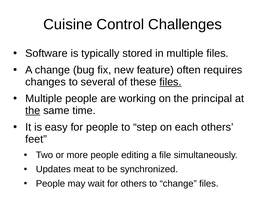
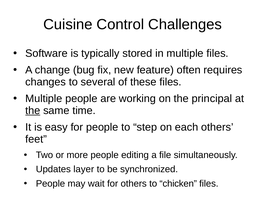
files underline: present -> none (171, 82)
meat: meat -> layer (84, 170)
to change: change -> chicken (178, 184)
